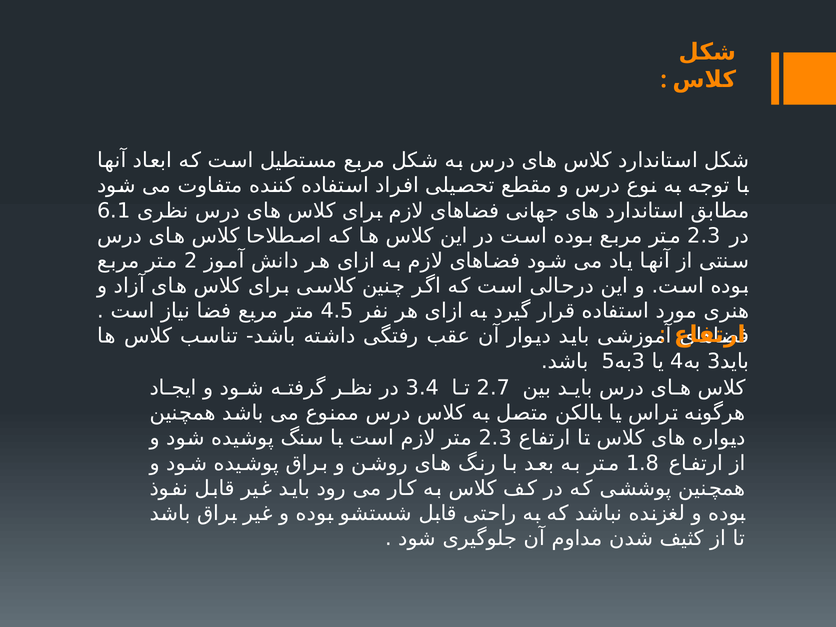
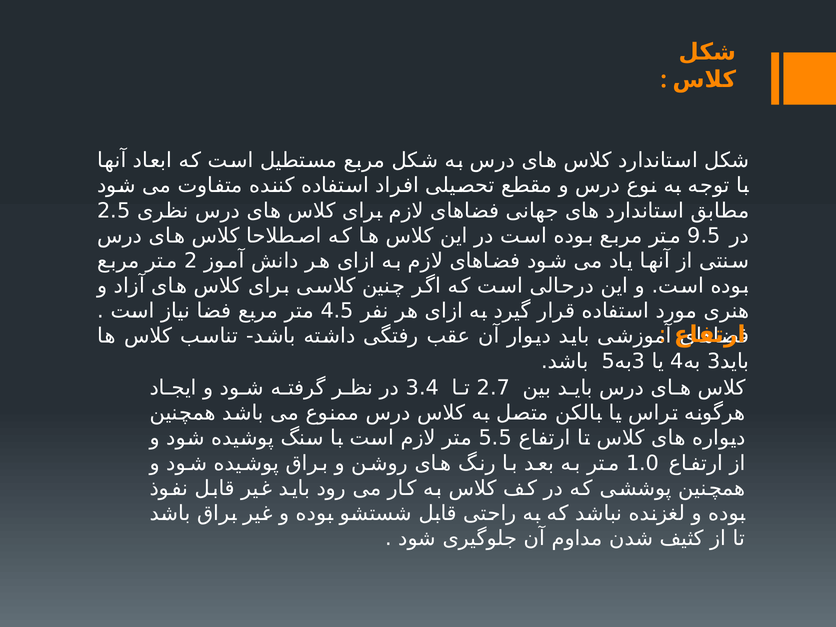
6.1: 6.1 -> 2.5 (114, 211)
2.3: 2.3 -> 9.5 (704, 236)
2.3: 2.3 -> 5.5 (495, 438)
1.8: 1.8 -> 1.0 (643, 463)
